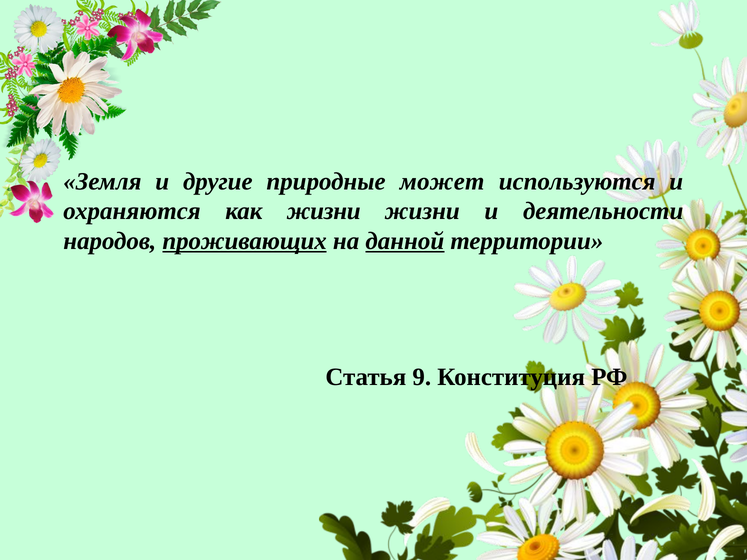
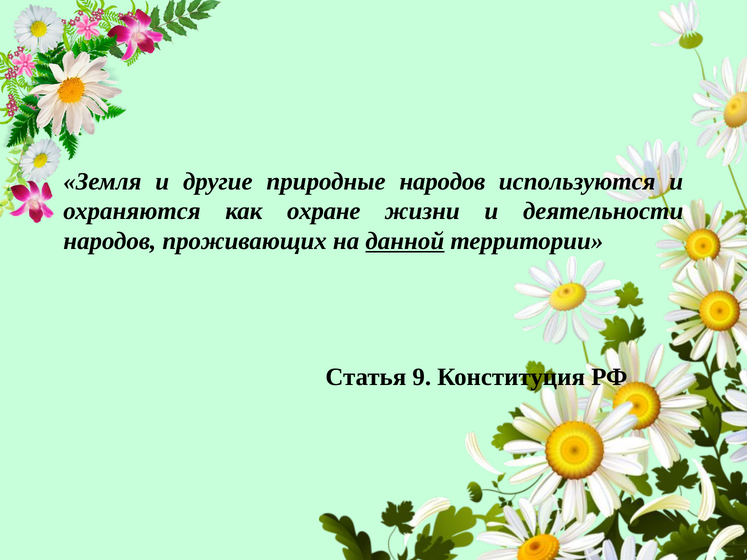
природные может: может -> народов (442, 181)
как жизни: жизни -> охране (324, 211)
проживающих underline: present -> none (245, 241)
